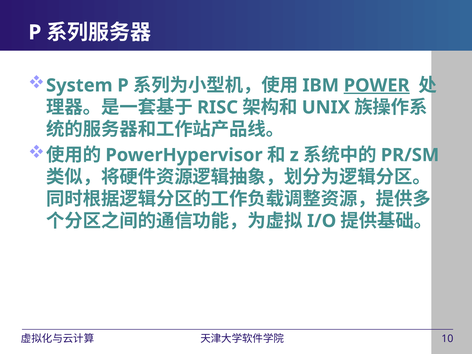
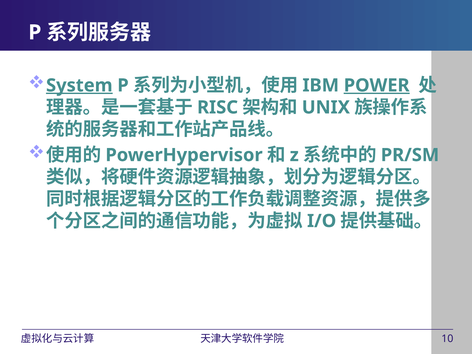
System underline: none -> present (79, 85)
